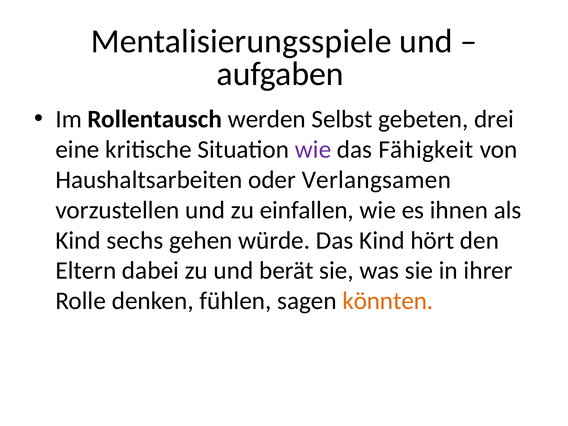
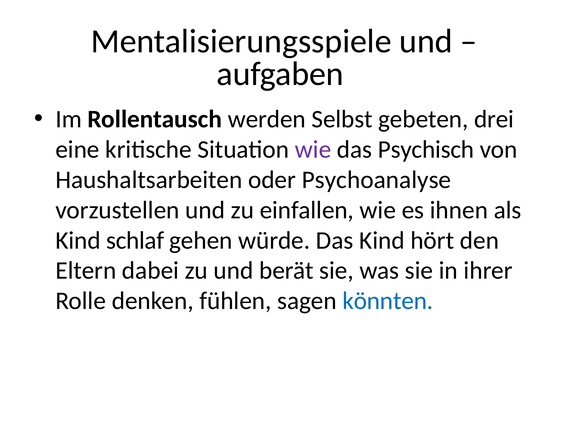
Fähigkeit: Fähigkeit -> Psychisch (426, 149)
Verlangsamen: Verlangsamen -> Psychoanalyse (376, 180)
sechs: sechs -> schlaf (135, 240)
könnten colour: orange -> blue (388, 301)
